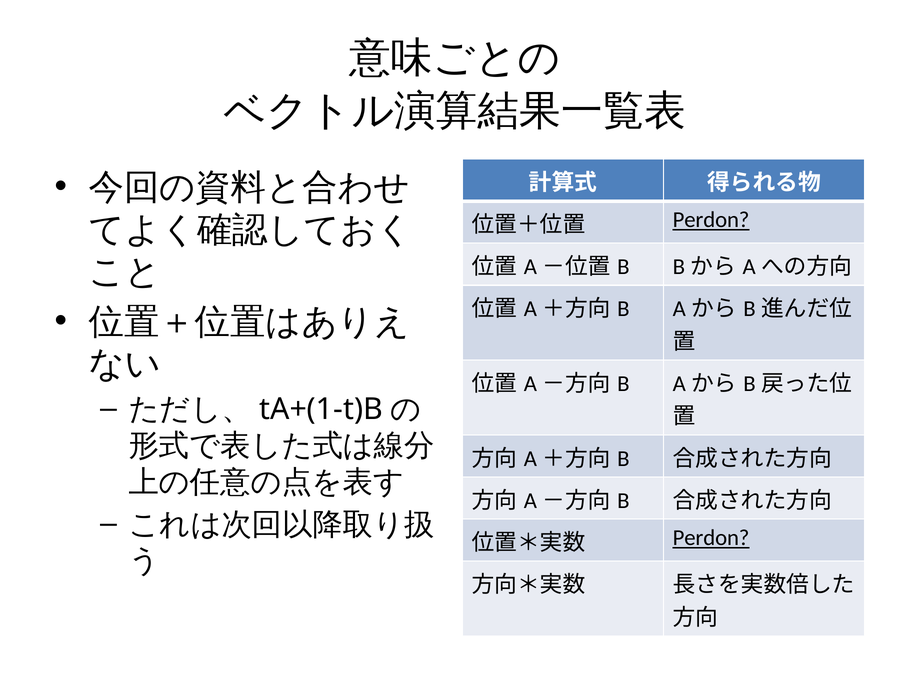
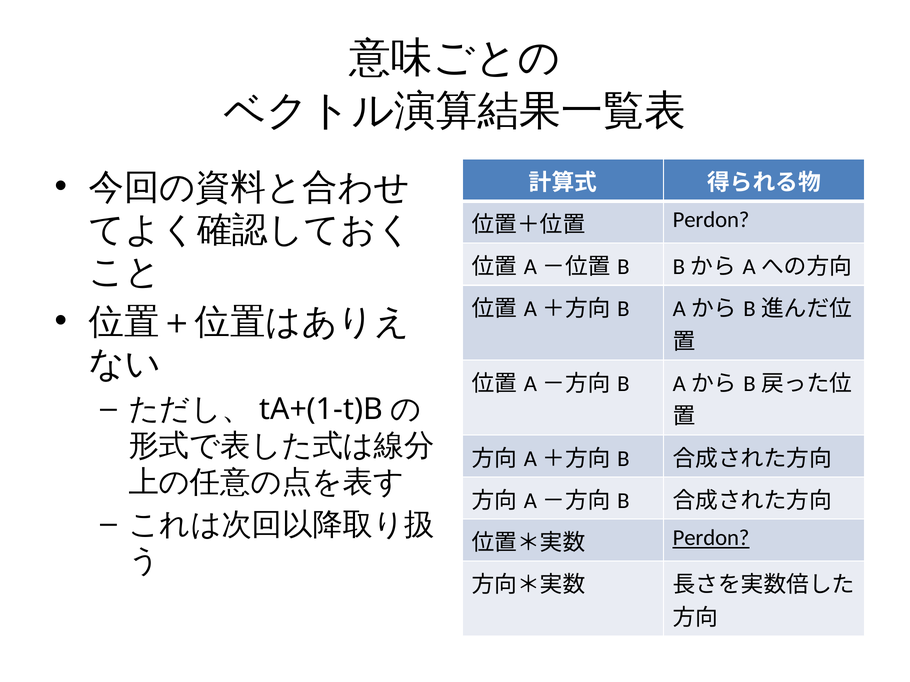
Perdon underline: present -> none (711, 220)
